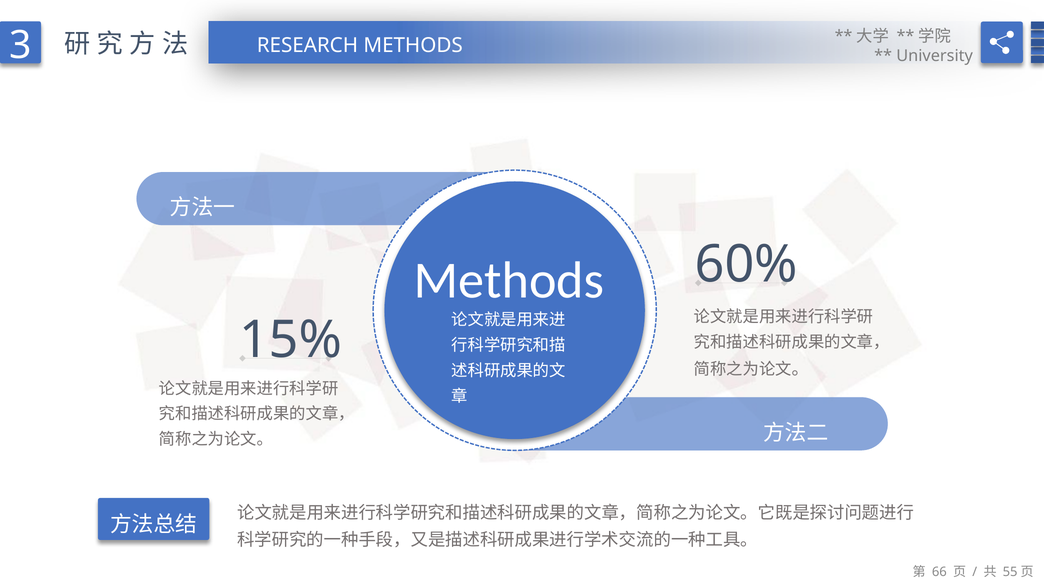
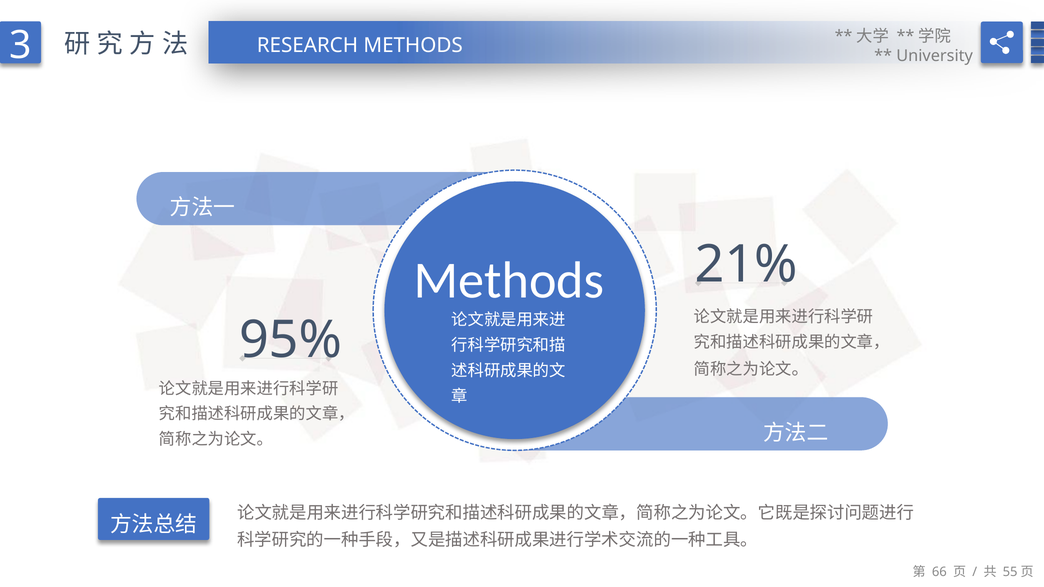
60%: 60% -> 21% (746, 265)
15%: 15% -> 95% (291, 340)
